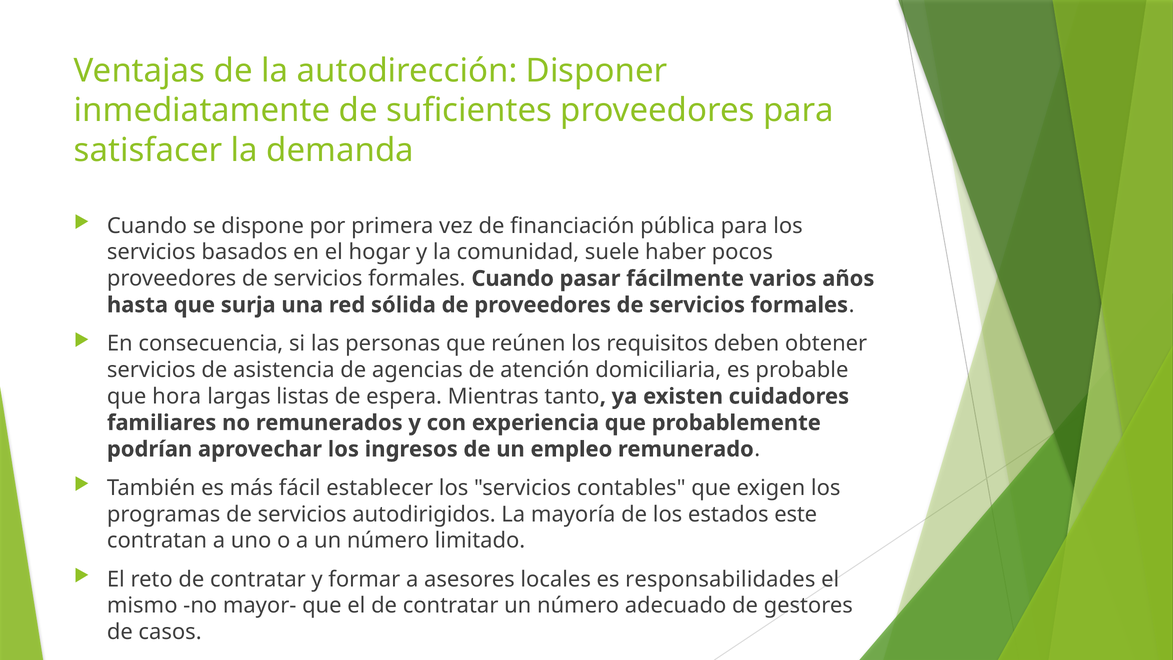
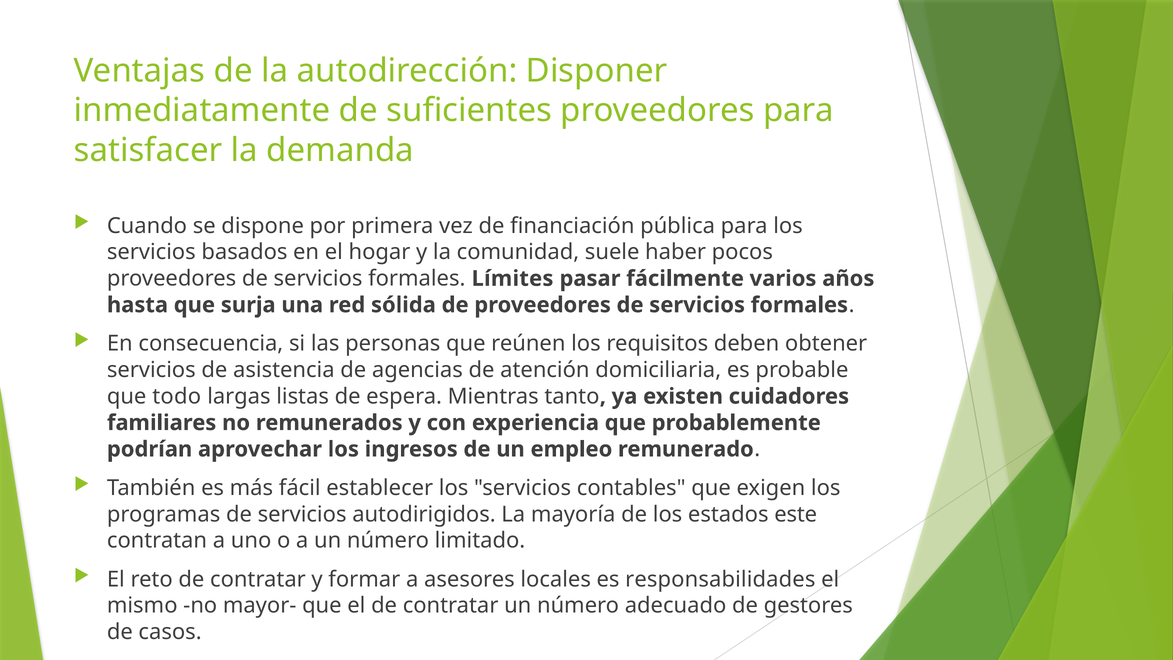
formales Cuando: Cuando -> Límites (512, 279)
hora: hora -> todo (177, 396)
